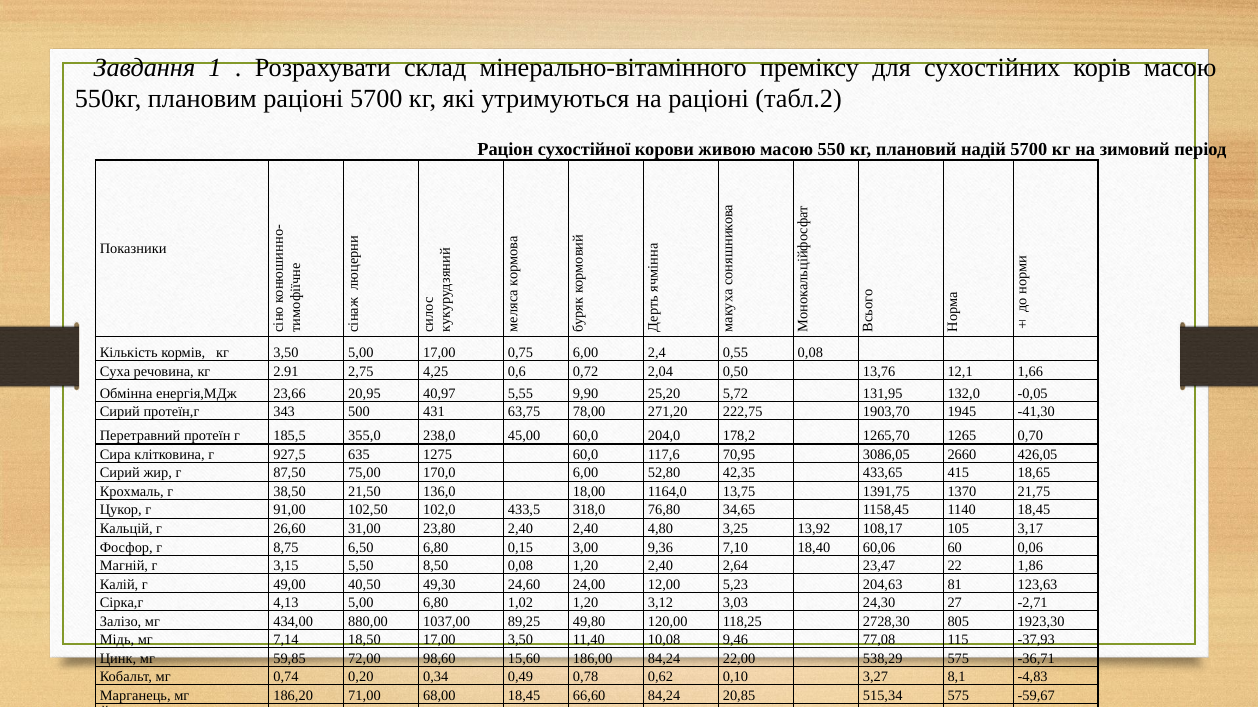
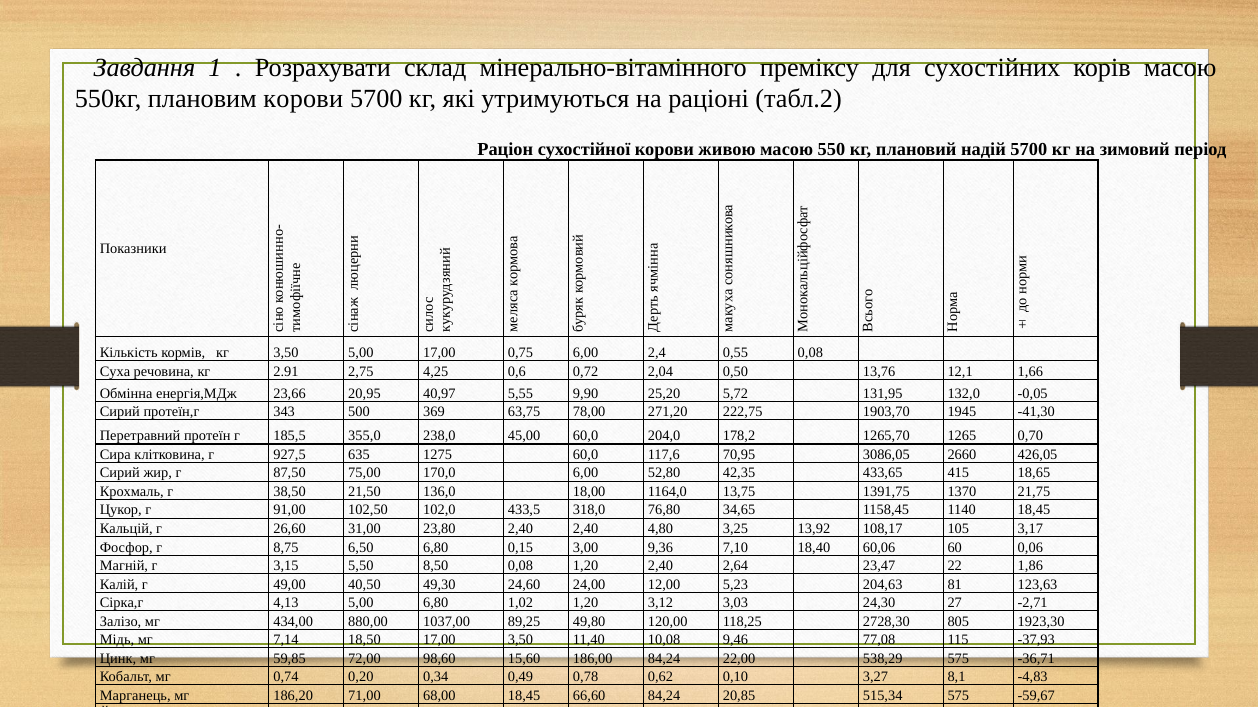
плановим раціоні: раціоні -> корови (303, 99)
431: 431 -> 369 (434, 412)
